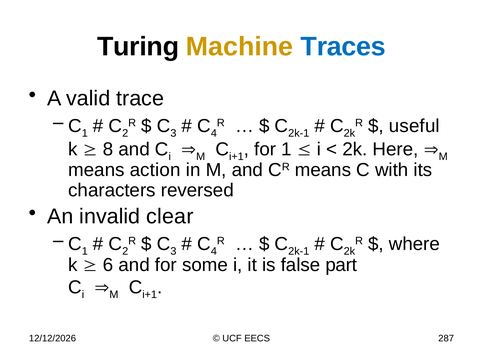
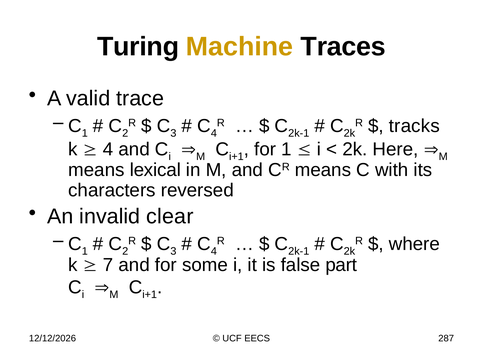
Traces colour: blue -> black (343, 47)
useful: useful -> tracks (414, 126)
8: 8 -> 4 (108, 149)
action: action -> lexical (155, 170)
6: 6 -> 7 (108, 265)
